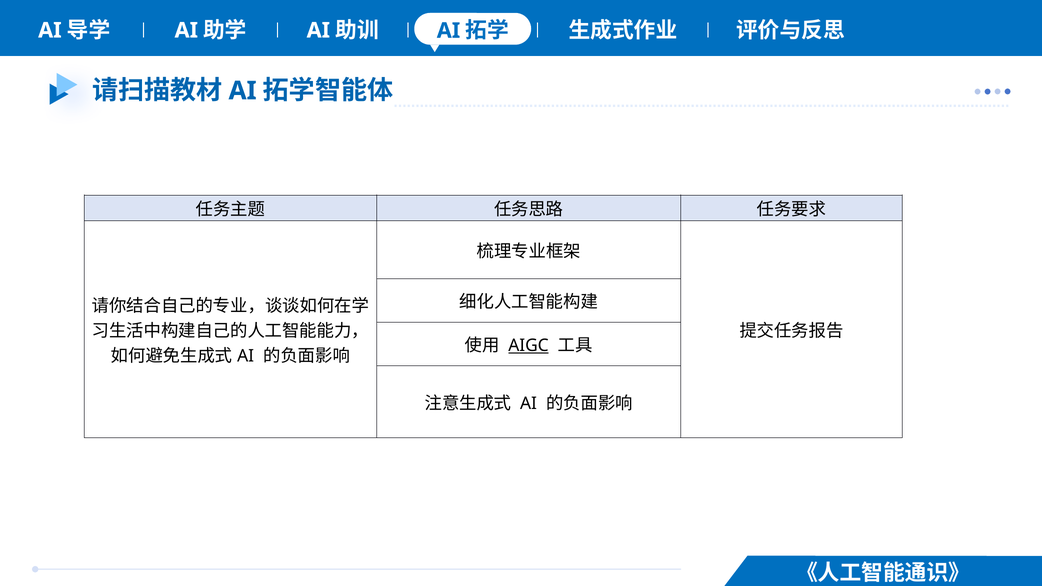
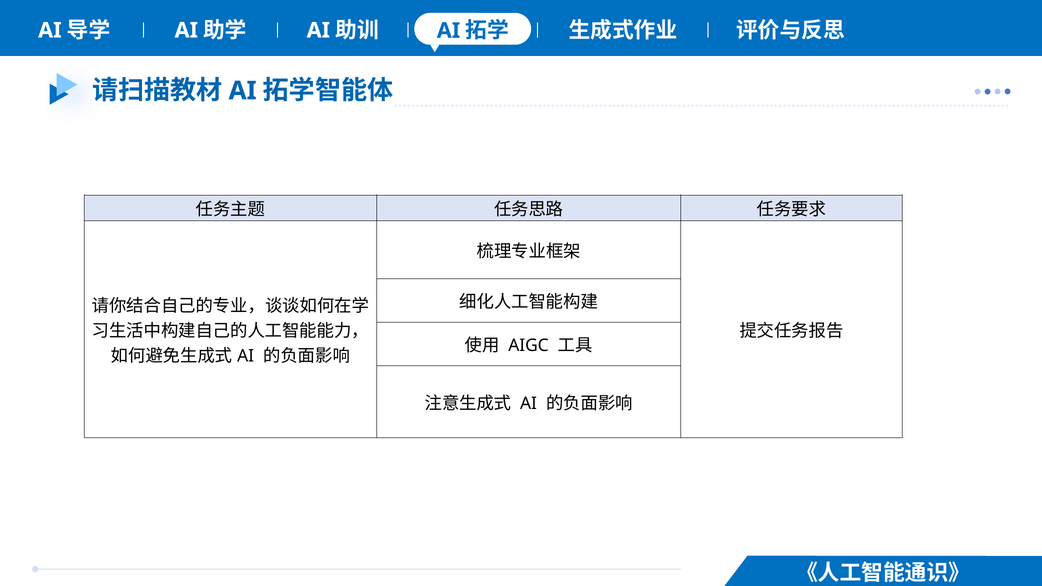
AIGC underline: present -> none (528, 346)
